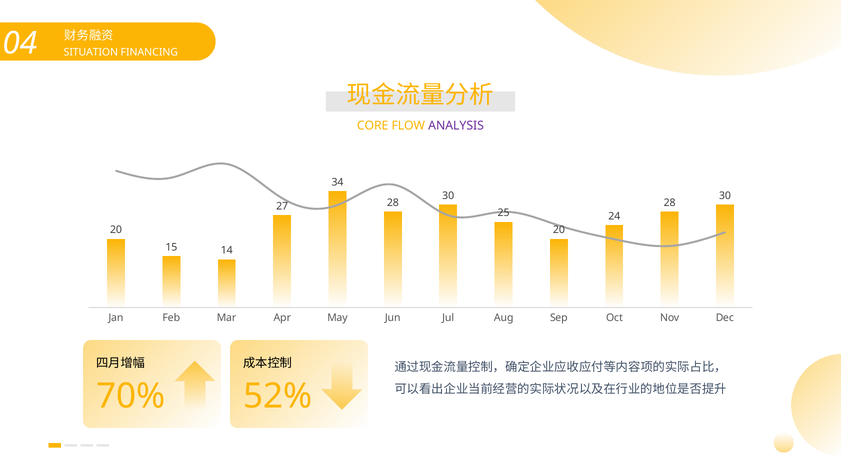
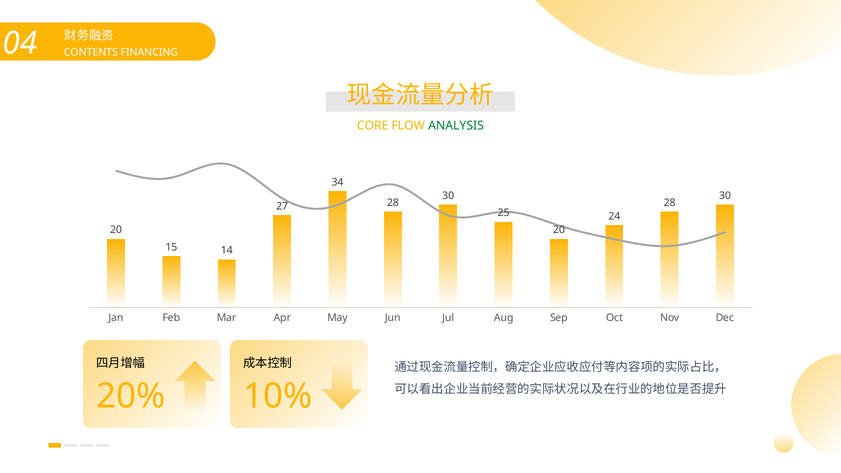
SITUATION: SITUATION -> CONTENTS (91, 52)
ANALYSIS colour: purple -> green (456, 126)
70%: 70% -> 20% (131, 396)
52%: 52% -> 10% (278, 396)
